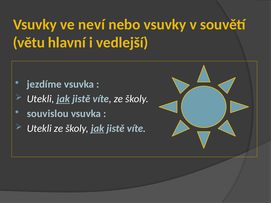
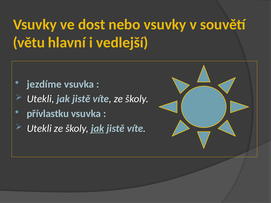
neví: neví -> dost (92, 25)
jak underline: present -> none (63, 99)
souvislou: souvislou -> přívlastku (48, 114)
